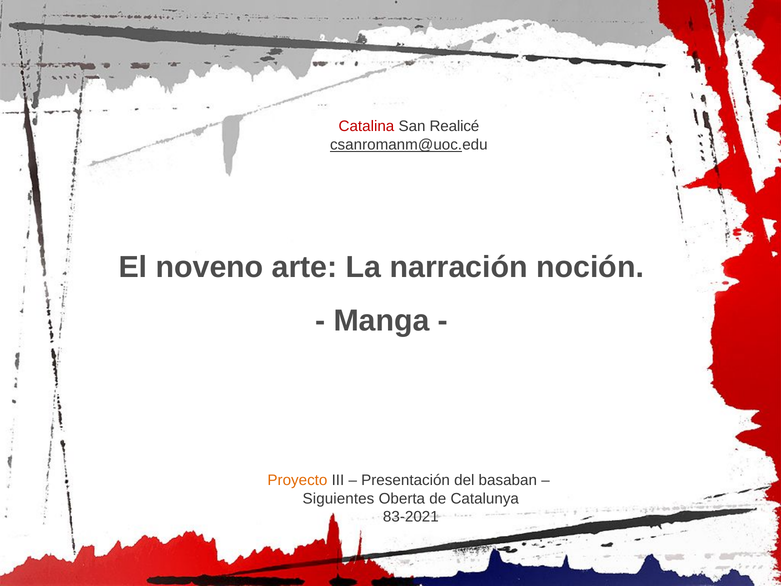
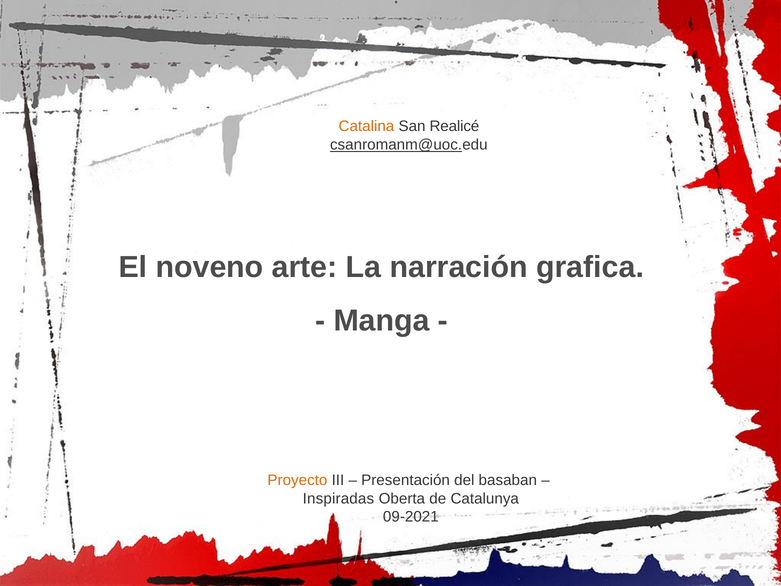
Catalina colour: red -> orange (366, 126)
noción: noción -> grafica (590, 267)
Siguientes: Siguientes -> Inspiradas (338, 498)
83-2021: 83-2021 -> 09-2021 (411, 517)
